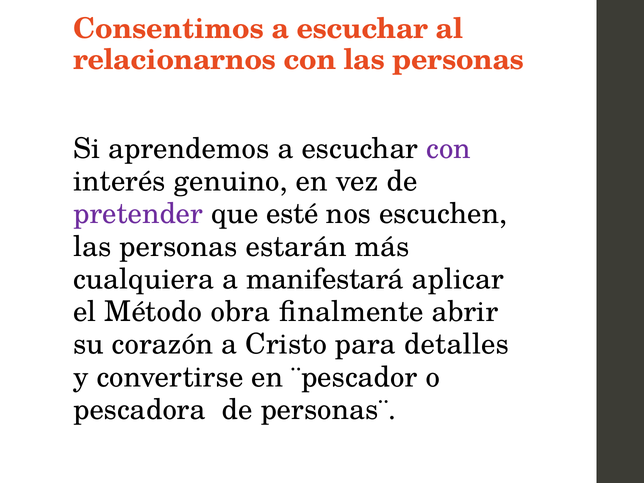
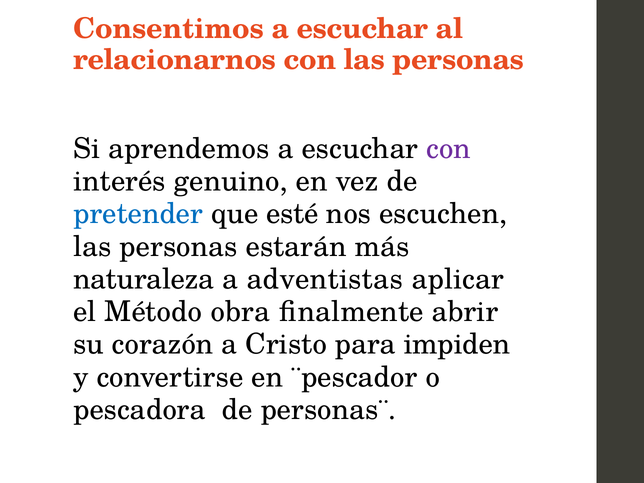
pretender colour: purple -> blue (138, 214)
cualquiera: cualquiera -> naturaleza (144, 279)
manifestará: manifestará -> adventistas (325, 279)
detalles: detalles -> impiden (457, 344)
